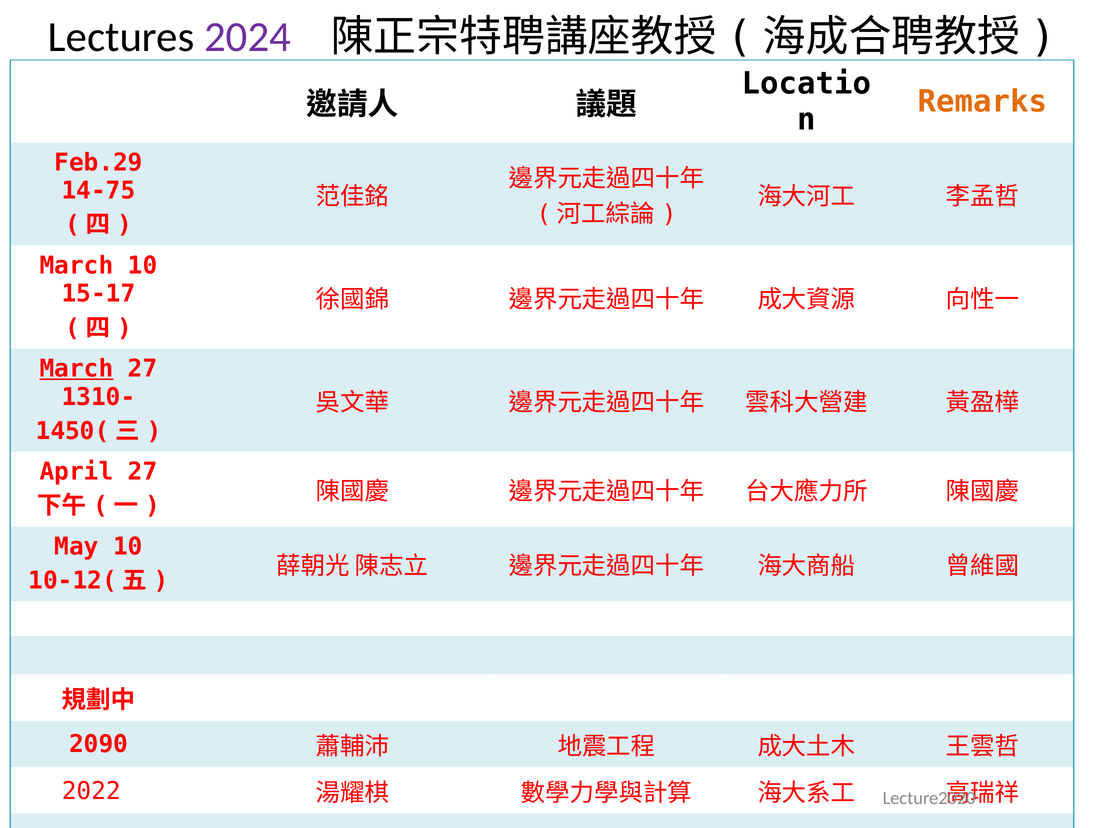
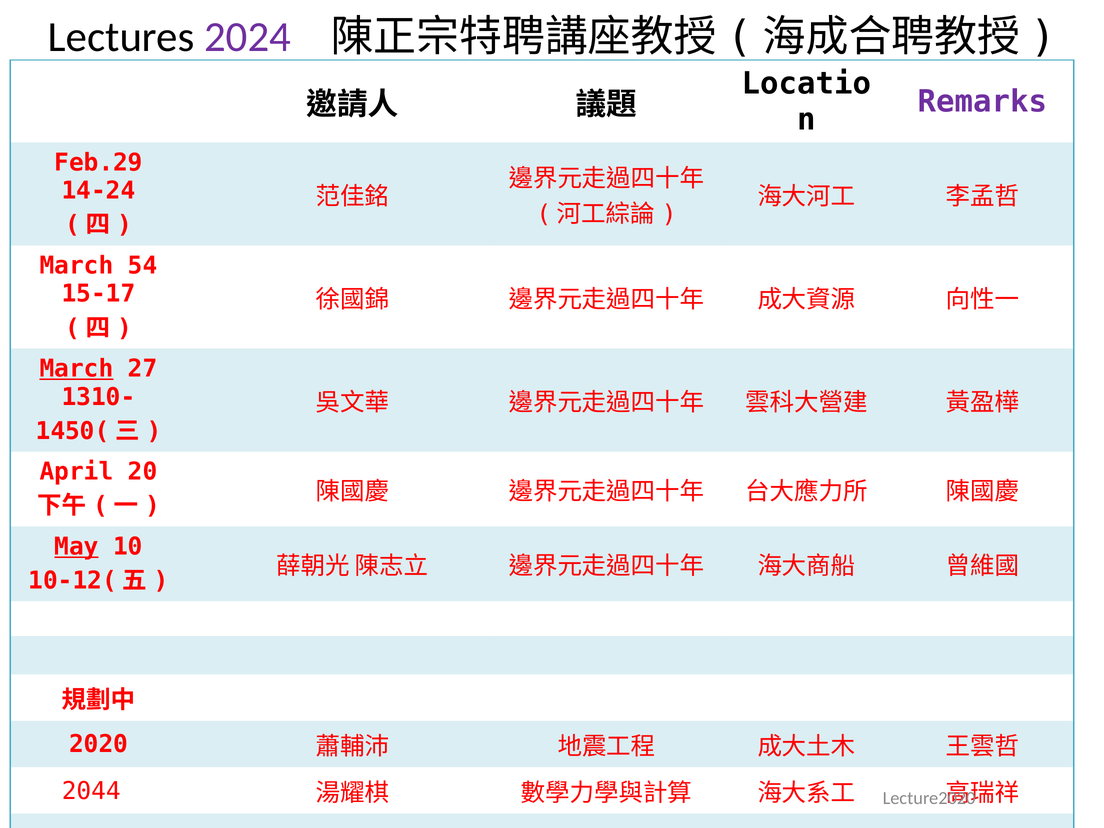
Remarks colour: orange -> purple (983, 102)
14-75: 14-75 -> 14-24 (99, 191)
March 10: 10 -> 54 (143, 266)
April 27: 27 -> 20 (143, 472)
May underline: none -> present (77, 547)
2090: 2090 -> 2020 (99, 744)
2022: 2022 -> 2044 (91, 791)
